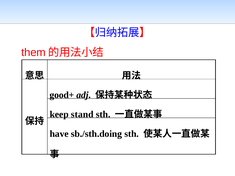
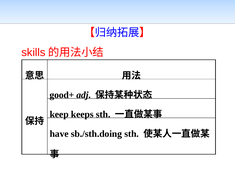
them: them -> skills (33, 53)
stand: stand -> keeps (82, 115)
